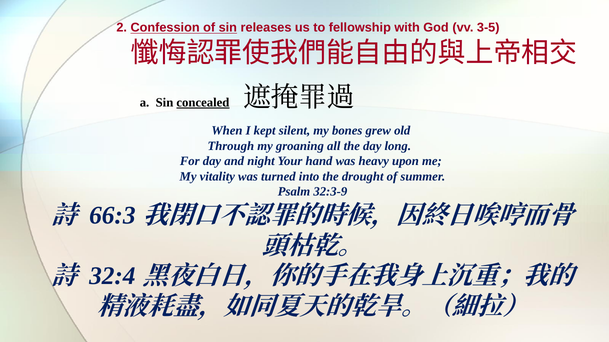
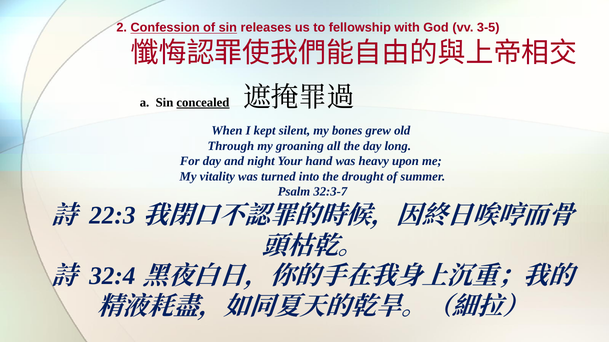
32:3-9: 32:3-9 -> 32:3-7 (330, 192)
66:3: 66:3 -> 22:3 (112, 216)
